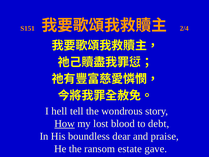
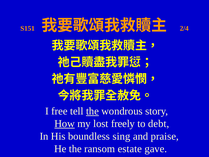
hell: hell -> free (59, 111)
the underline: none -> present (92, 111)
blood: blood -> freely (123, 123)
dear: dear -> sing (121, 136)
